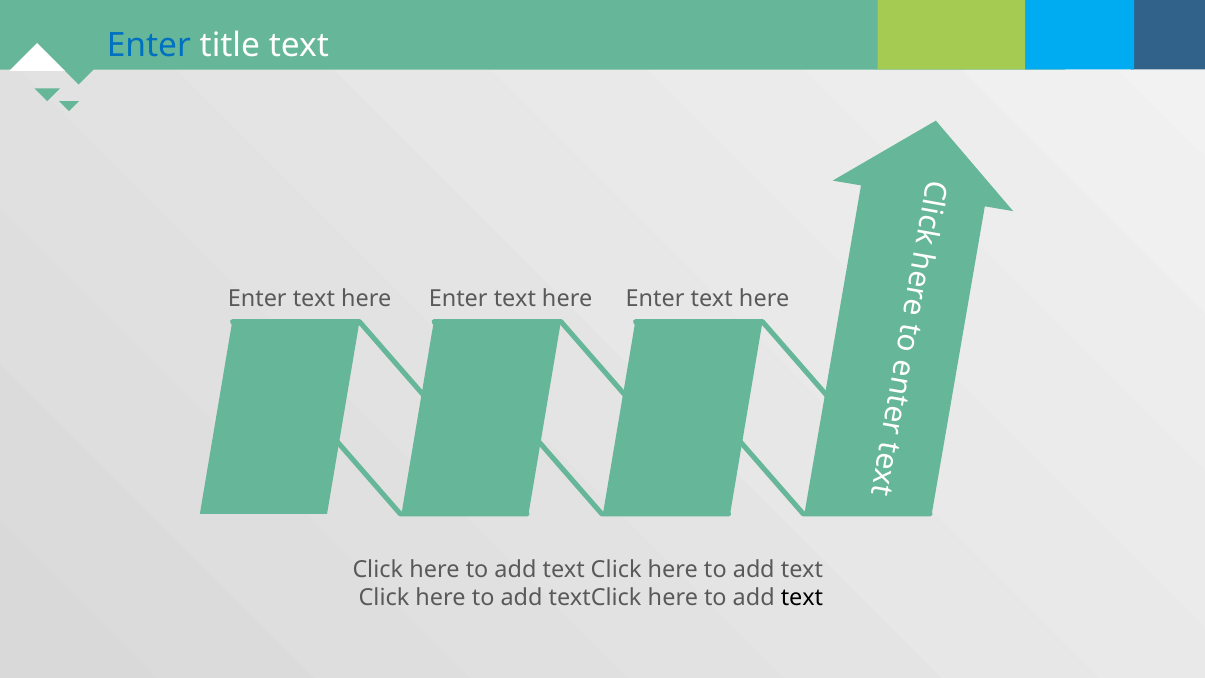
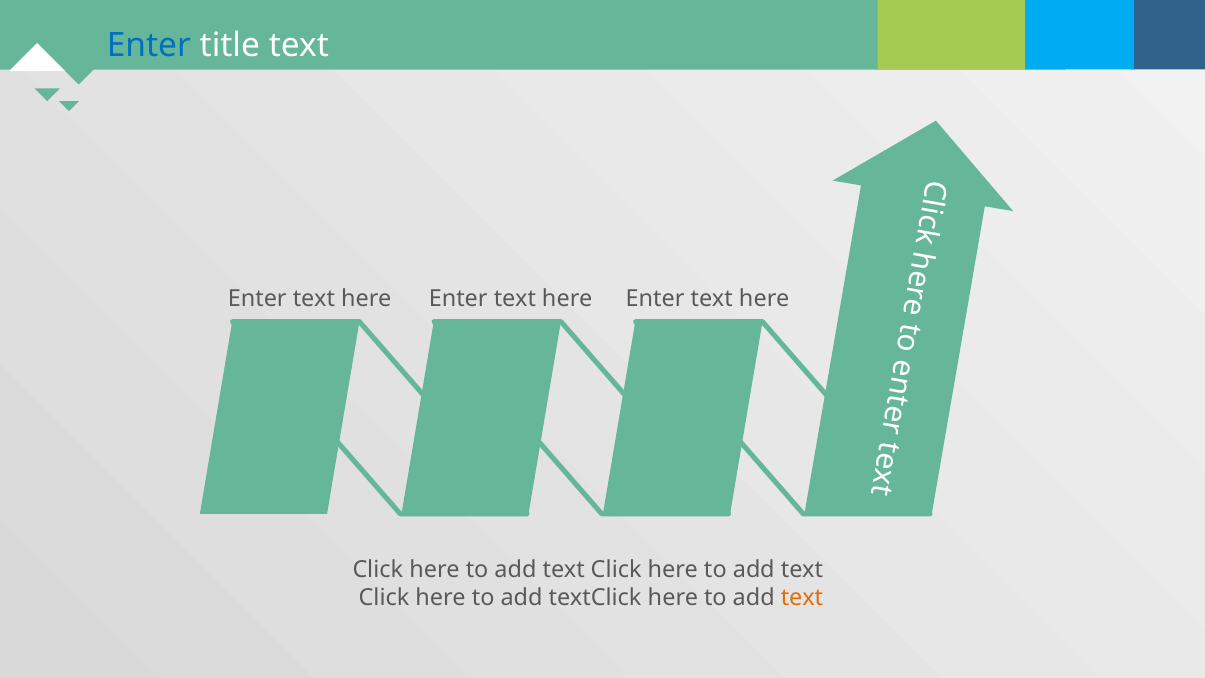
text colour: black -> orange (802, 598)
